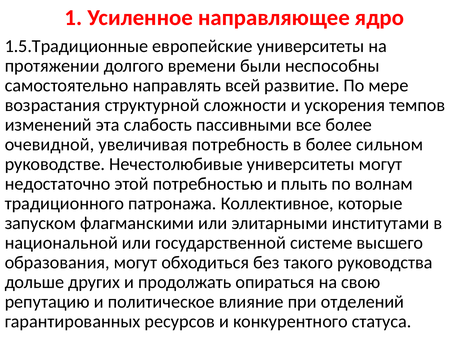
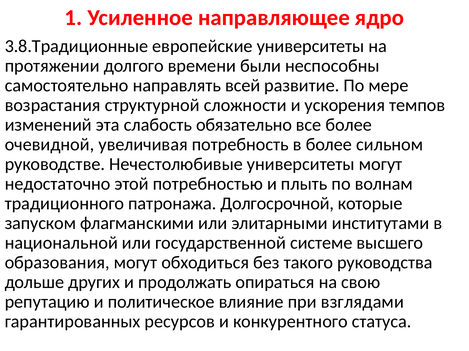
1.5.Традиционные: 1.5.Традиционные -> 3.8.Традиционные (76, 46)
пассивными: пассивными -> обязательно (244, 125)
Коллективное: Коллективное -> Долгосрочной (277, 204)
отделений: отделений -> взглядами (362, 303)
